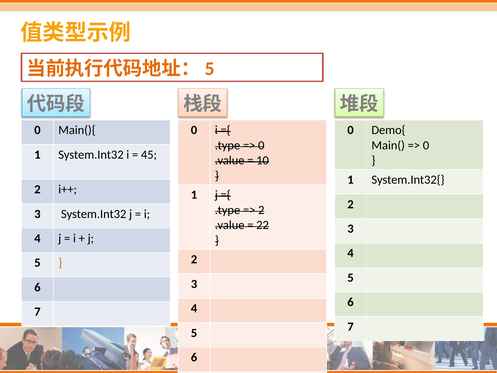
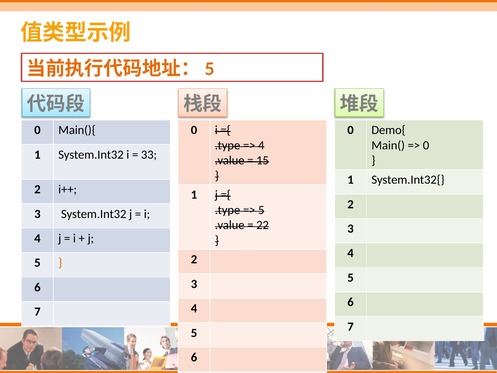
0: 0 -> 4 (261, 145)
45: 45 -> 33 (149, 155)
10: 10 -> 15 (263, 160)
2: 2 -> 5 (261, 210)
